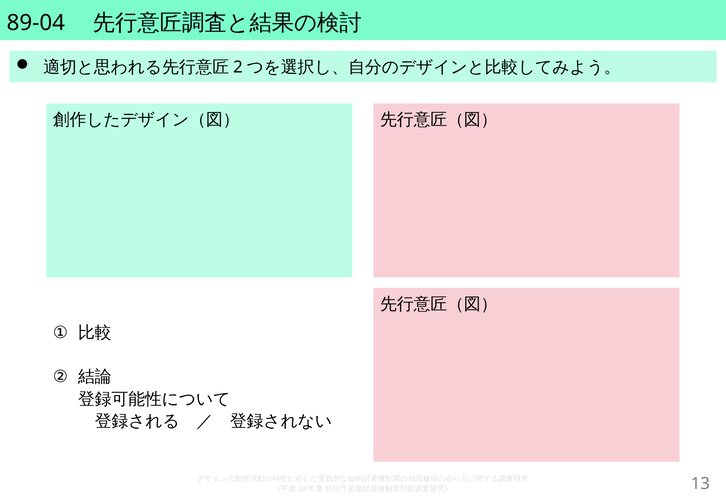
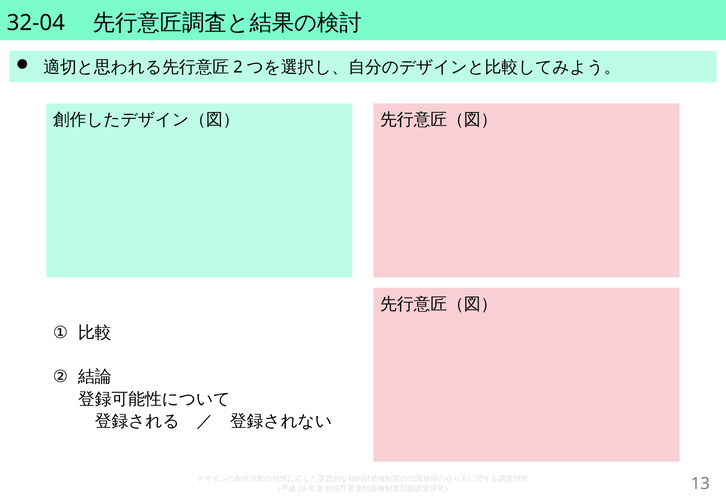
89-04: 89-04 -> 32-04 (36, 23)
